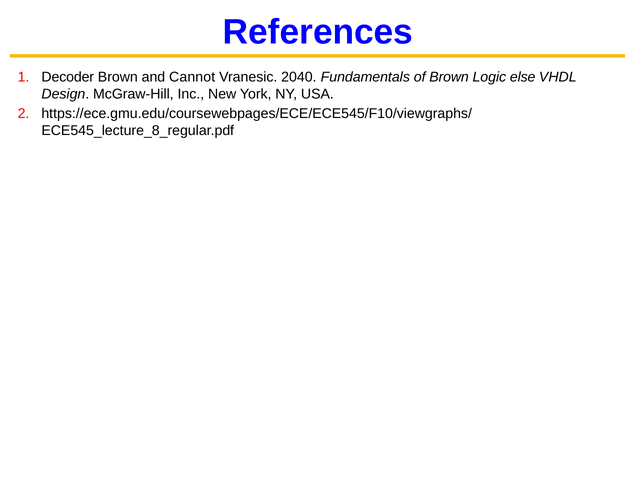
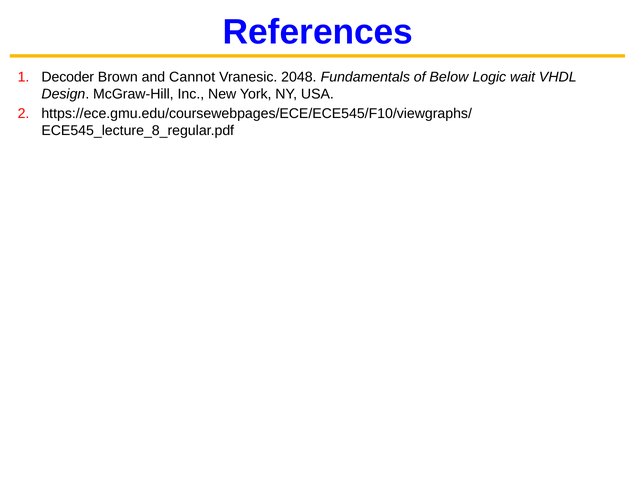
2040: 2040 -> 2048 (299, 77)
of Brown: Brown -> Below (449, 77)
else: else -> wait (523, 77)
